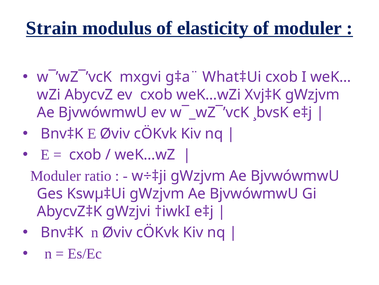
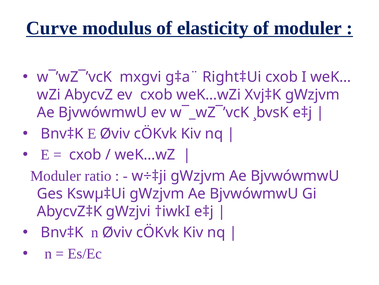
Strain: Strain -> Curve (52, 28)
What‡Ui: What‡Ui -> Right‡Ui (232, 77)
